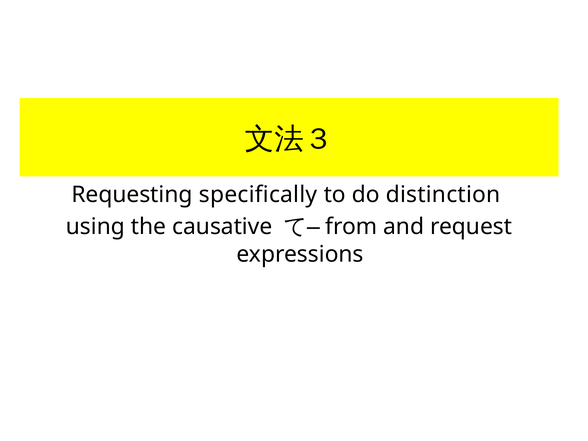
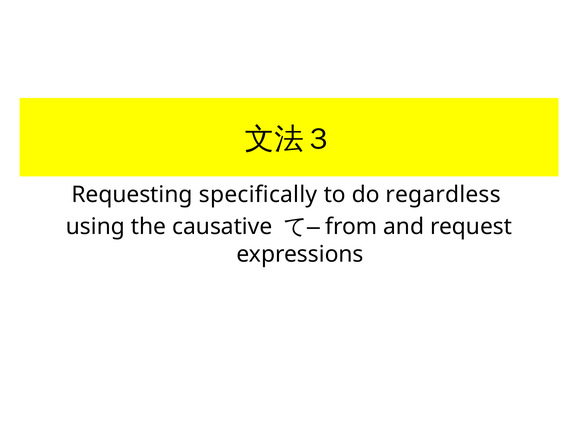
distinction: distinction -> regardless (443, 195)
